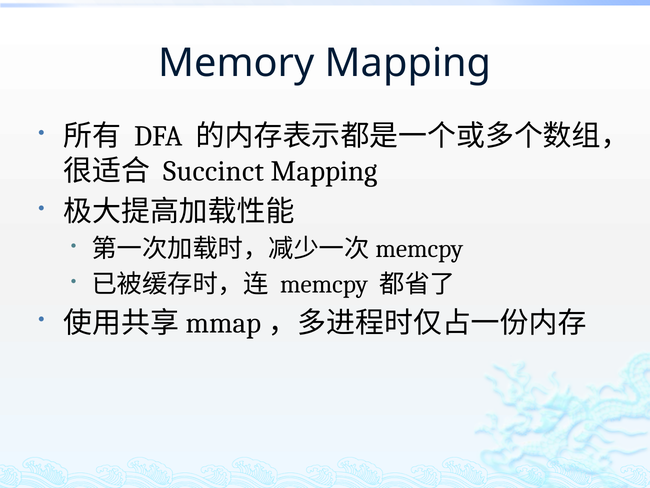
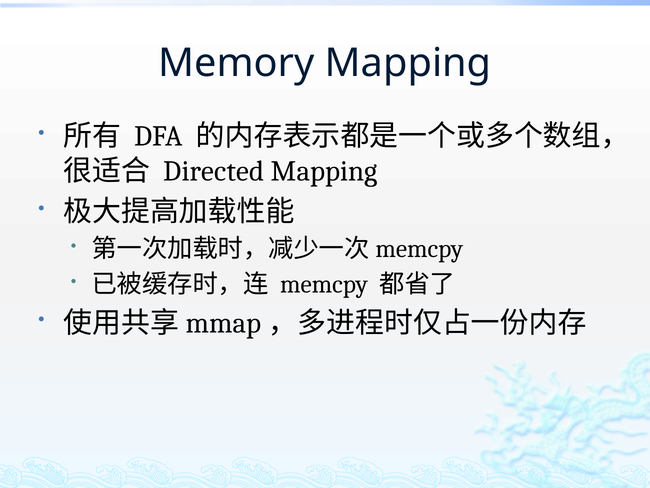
Succinct: Succinct -> Directed (214, 171)
